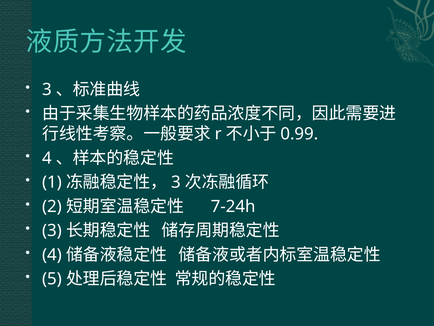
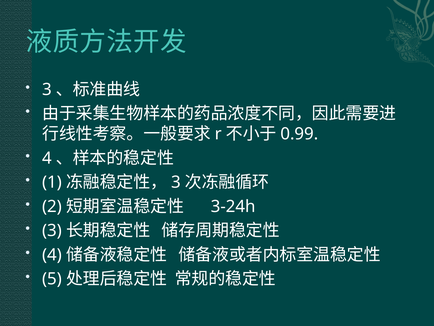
7-24h: 7-24h -> 3-24h (233, 206)
